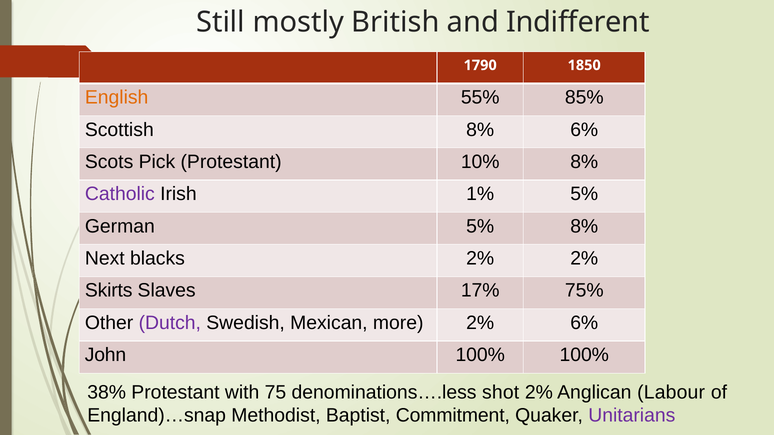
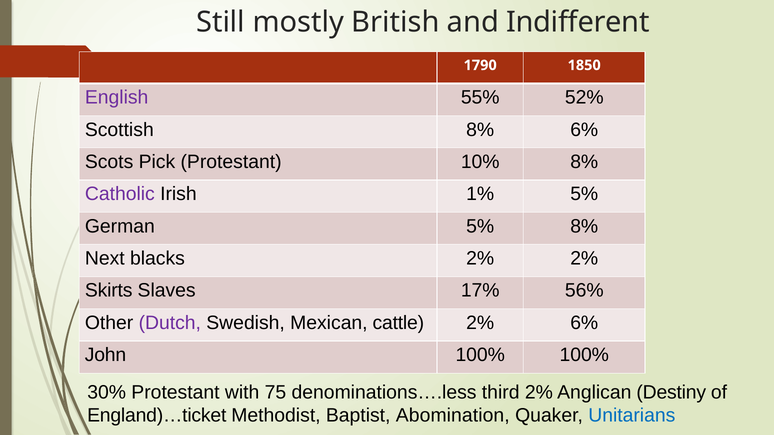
English colour: orange -> purple (117, 98)
85%: 85% -> 52% (584, 98)
75%: 75% -> 56% (584, 291)
more: more -> cattle (398, 323)
38%: 38% -> 30% (107, 393)
shot: shot -> third (501, 393)
Labour: Labour -> Destiny (671, 393)
England)…snap: England)…snap -> England)…ticket (157, 416)
Commitment: Commitment -> Abomination (453, 416)
Unitarians colour: purple -> blue (632, 416)
